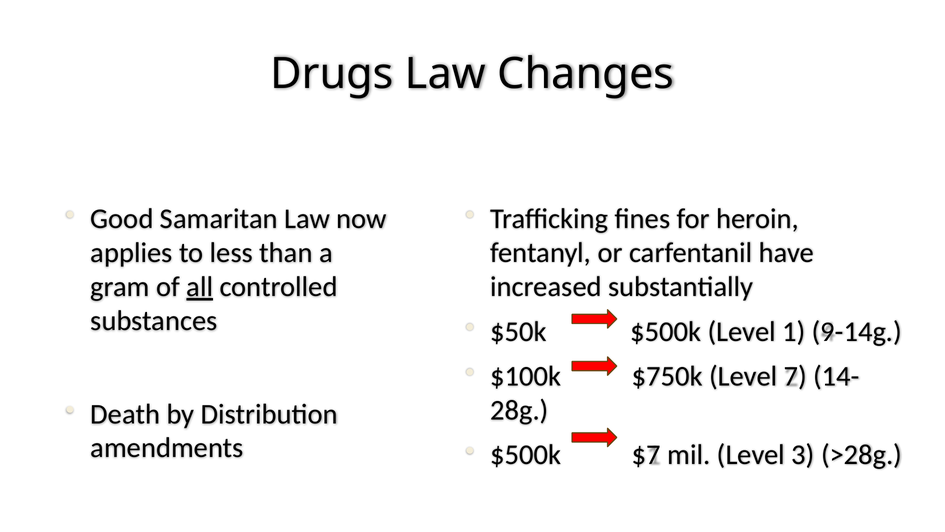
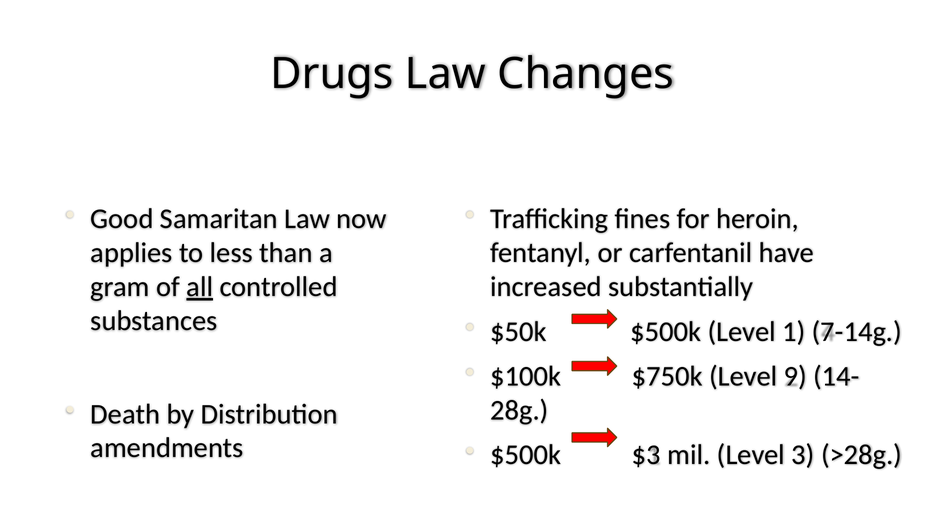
9-14g: 9-14g -> 7-14g (857, 331)
7: 7 -> 9 (795, 376)
$7: $7 -> $3 (646, 455)
